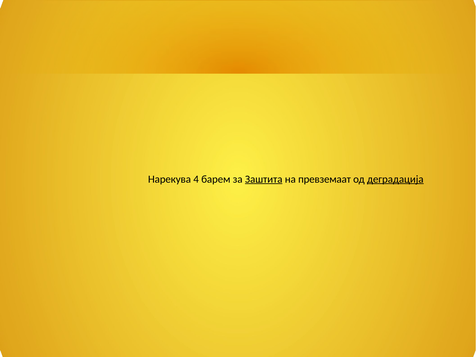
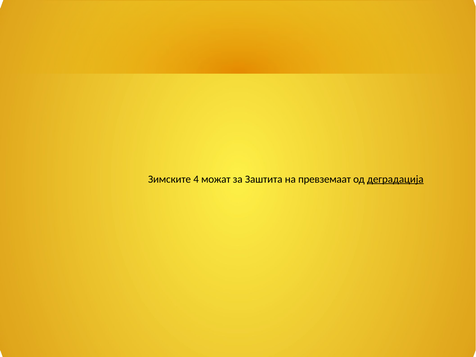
Нарекува: Нарекува -> Зимските (169, 179)
барем: барем -> можат (216, 179)
Заштита underline: present -> none (264, 179)
